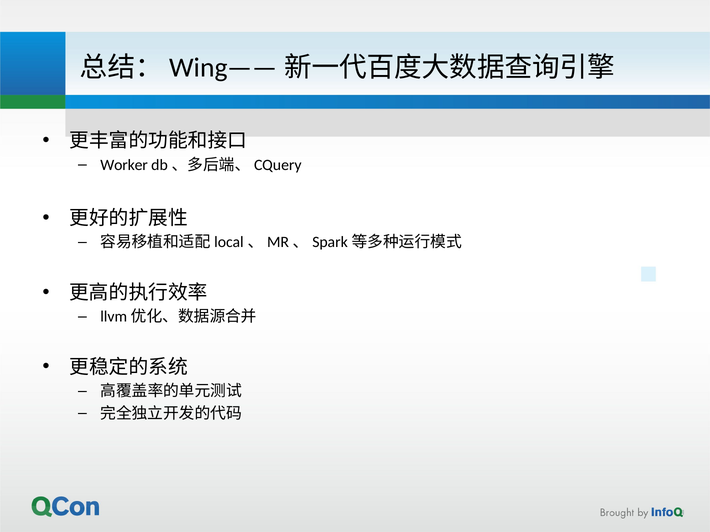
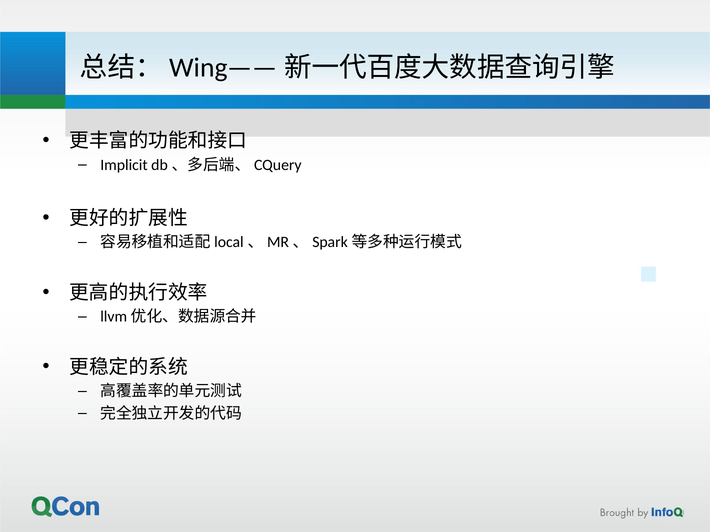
Worker: Worker -> Implicit (124, 165)
